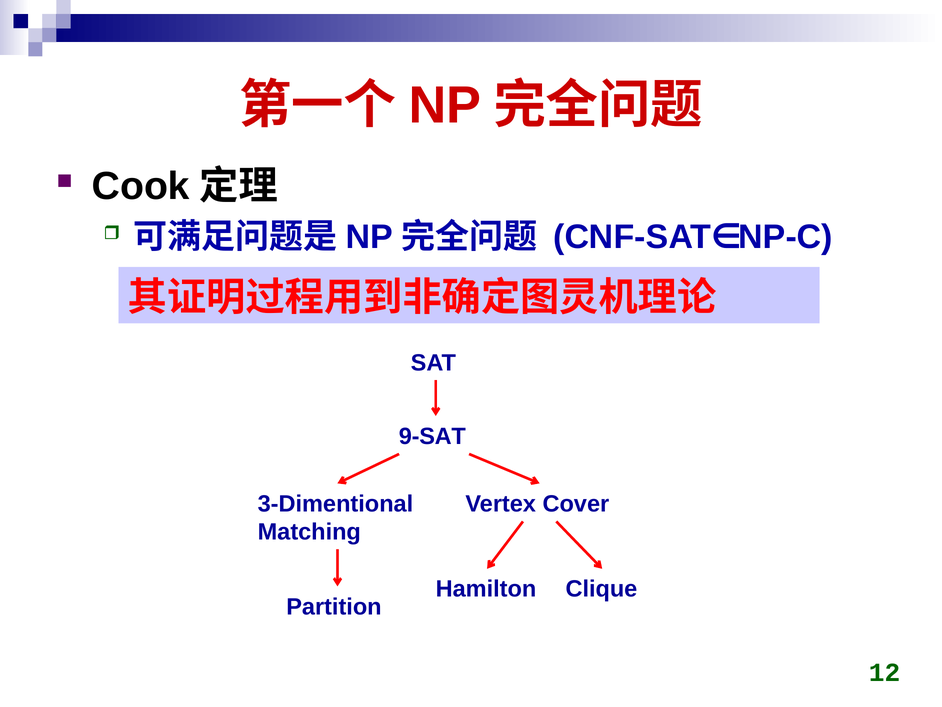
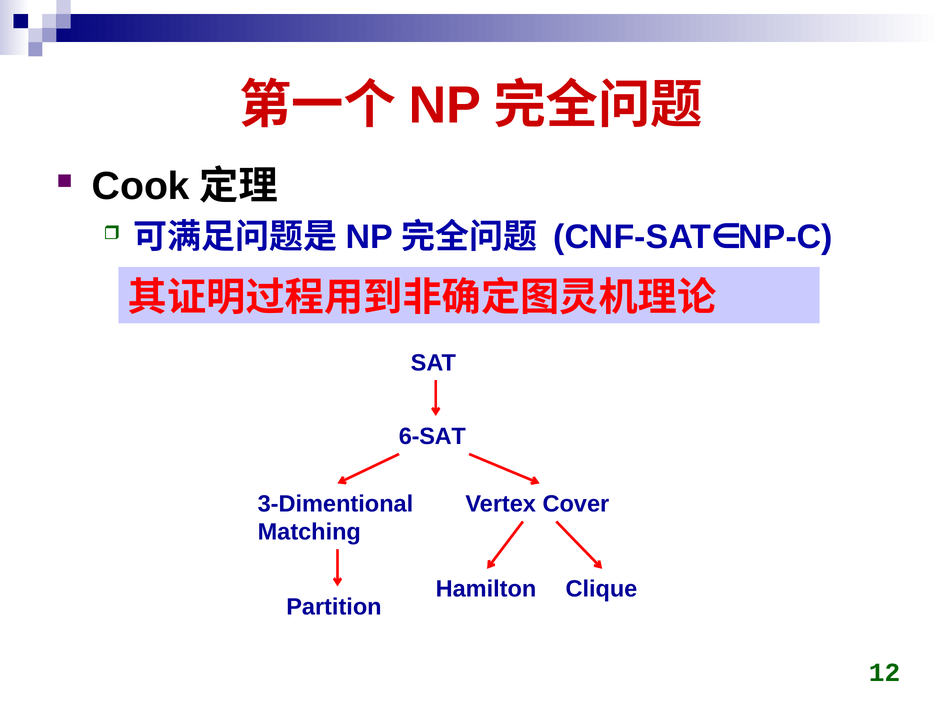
9-SAT: 9-SAT -> 6-SAT (432, 436)
